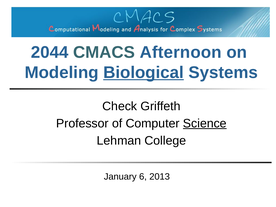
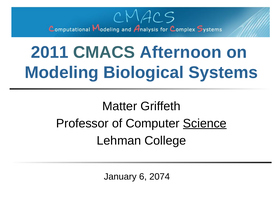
2044: 2044 -> 2011 (50, 52)
Biological underline: present -> none (144, 72)
Check: Check -> Matter (120, 106)
2013: 2013 -> 2074 (160, 177)
